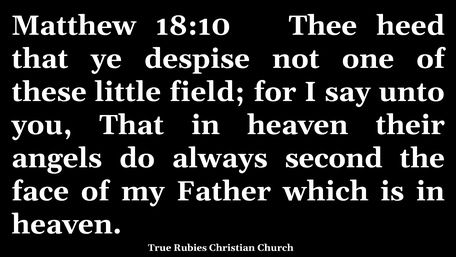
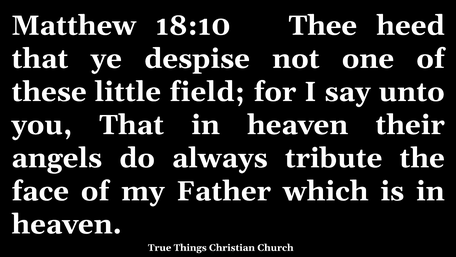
second: second -> tribute (334, 158)
Rubies: Rubies -> Things (190, 247)
